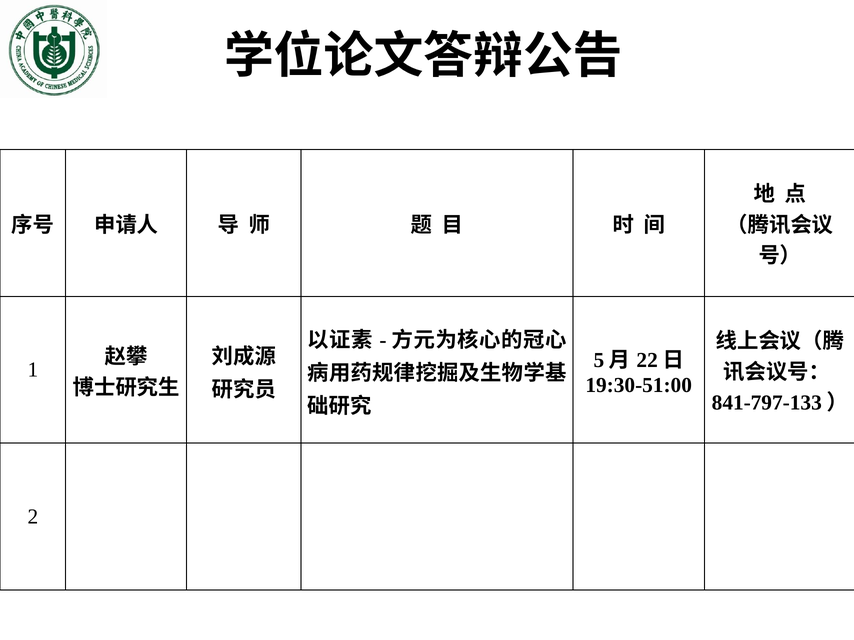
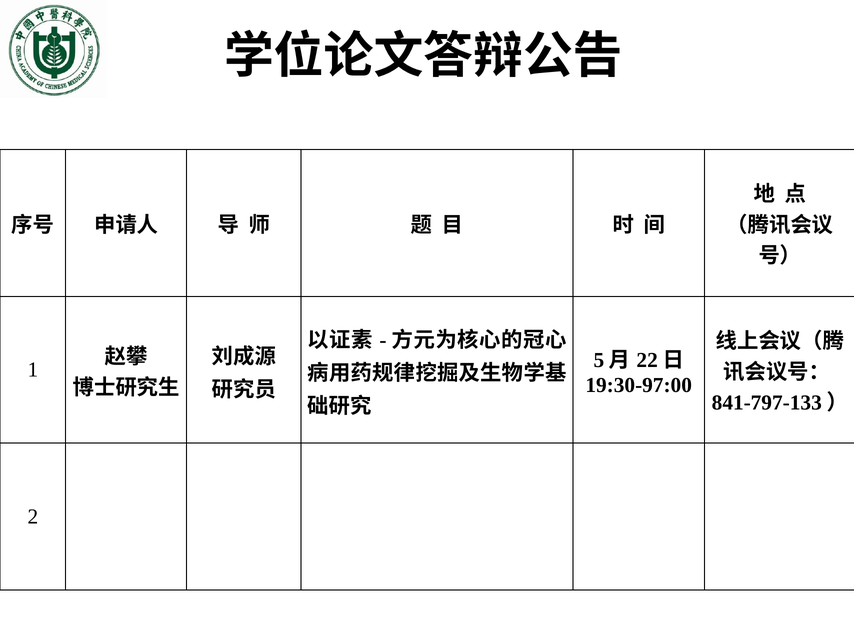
19:30-51:00: 19:30-51:00 -> 19:30-97:00 (639, 386)
